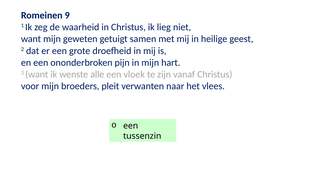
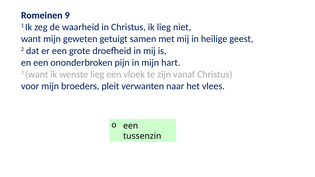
wenste alle: alle -> lieg (97, 74)
